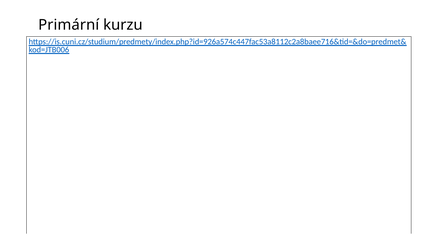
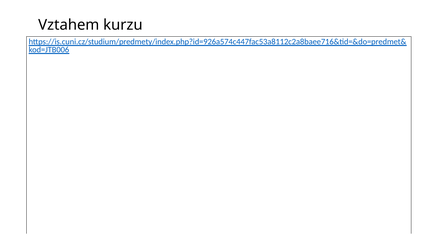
Primární: Primární -> Vztahem (69, 25)
